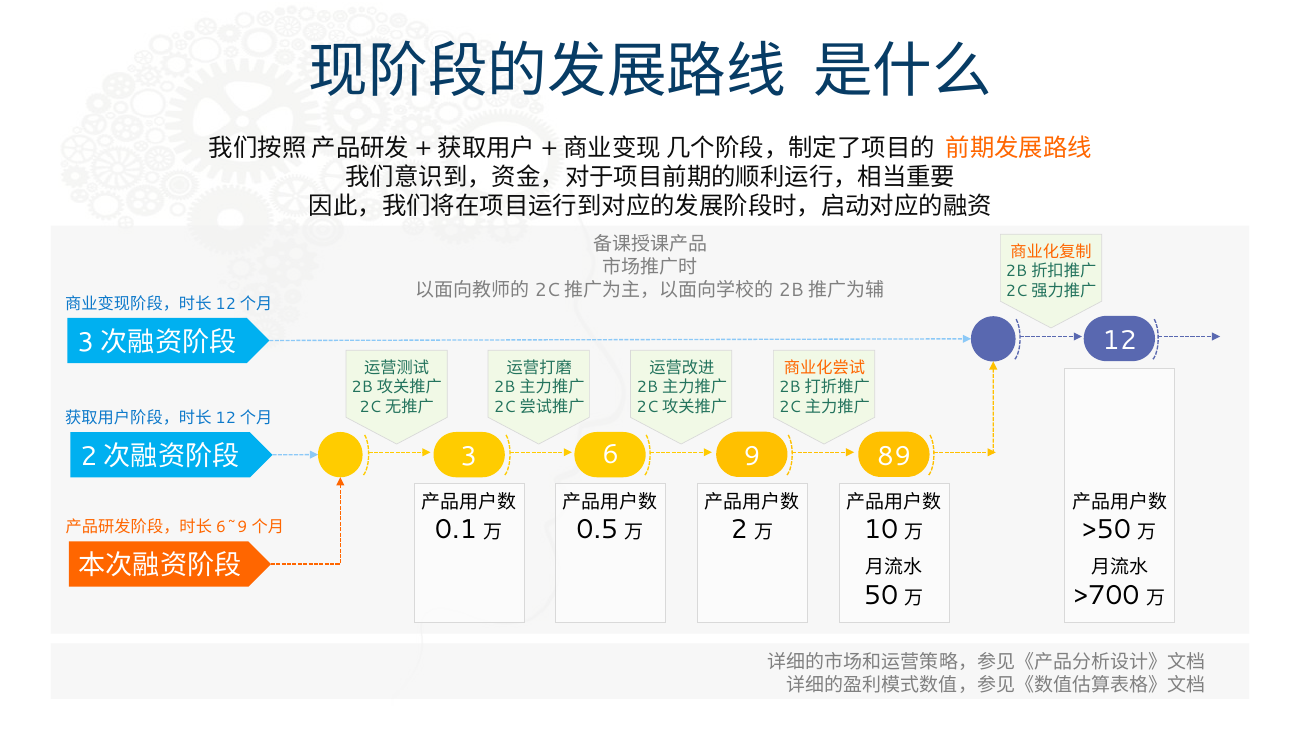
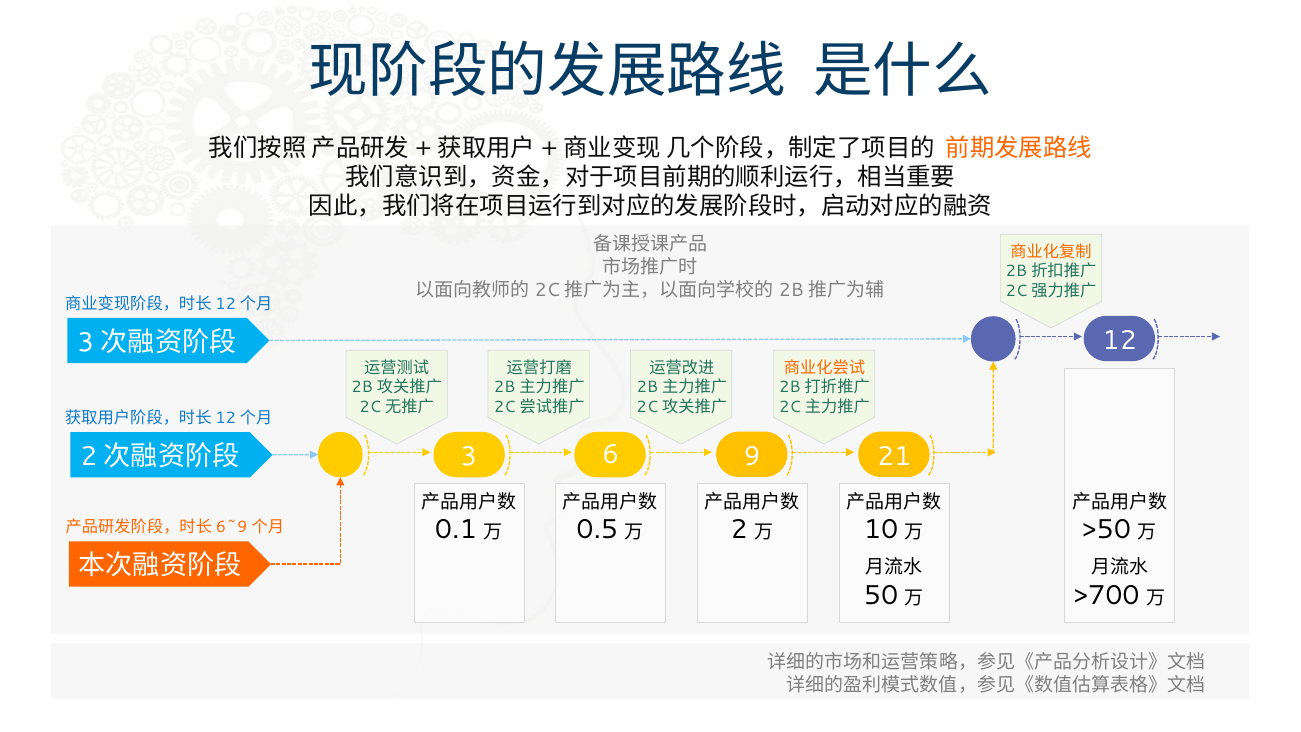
89: 89 -> 21 (894, 456)
